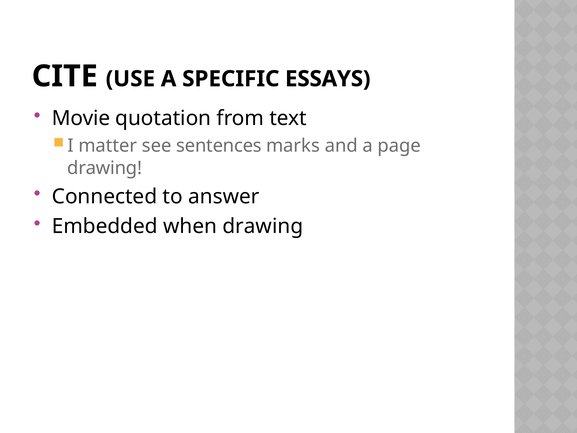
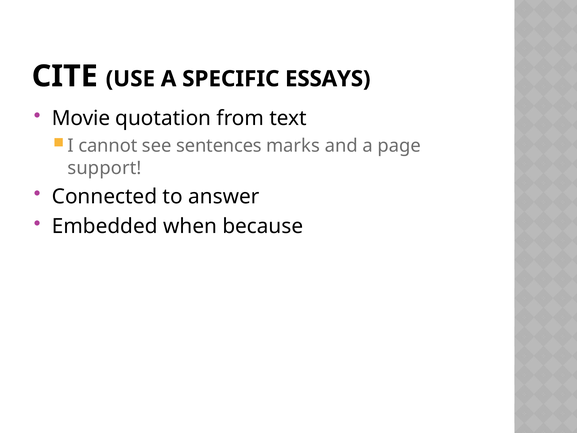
matter: matter -> cannot (108, 146)
drawing: drawing -> support (104, 168)
when drawing: drawing -> because (263, 226)
